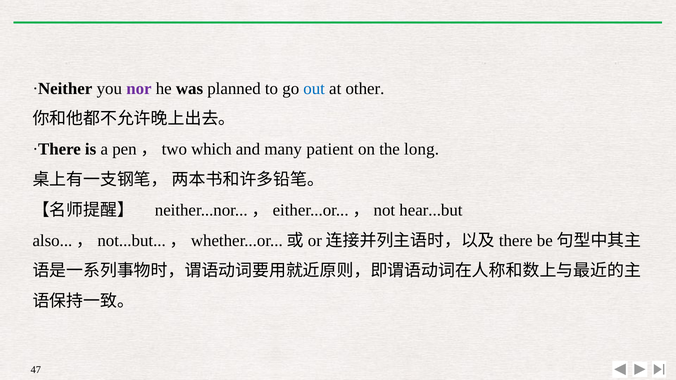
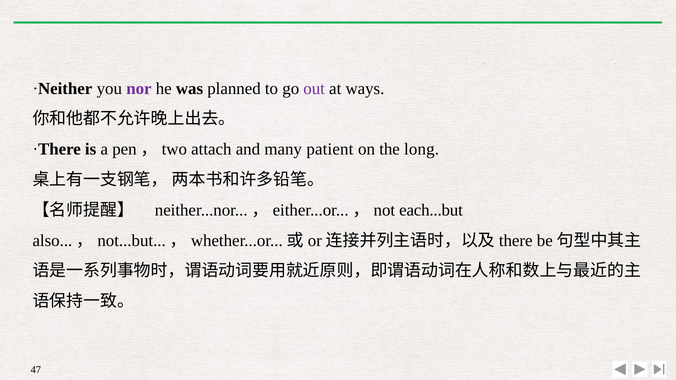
out colour: blue -> purple (314, 89)
other: other -> ways (365, 89)
which: which -> attach (211, 149)
hear...but: hear...but -> each...but (431, 210)
